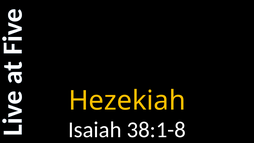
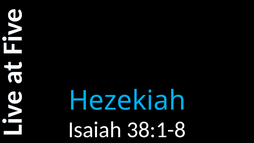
Hezekiah colour: yellow -> light blue (127, 101)
